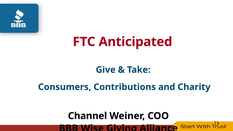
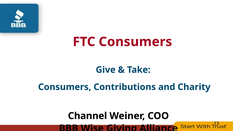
FTC Anticipated: Anticipated -> Consumers (135, 42)
